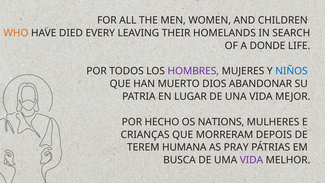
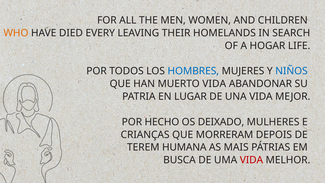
DONDE: DONDE -> HOGAR (267, 46)
HOMBRES colour: purple -> blue (193, 71)
MUERTO DIOS: DIOS -> VIDA (214, 84)
NATIONS: NATIONS -> DEIXADO (221, 122)
PRAY: PRAY -> MAIS (236, 147)
VIDA colour: purple -> red (251, 160)
